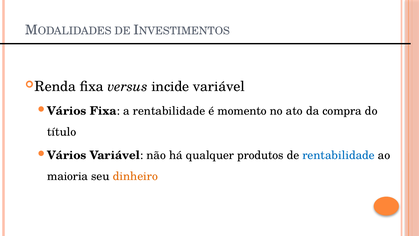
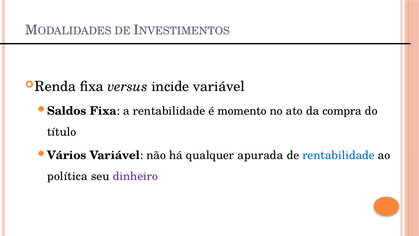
Vários: Vários -> Saldos (67, 111)
produtos: produtos -> apurada (260, 155)
maioria: maioria -> política (67, 176)
dinheiro colour: orange -> purple (135, 176)
